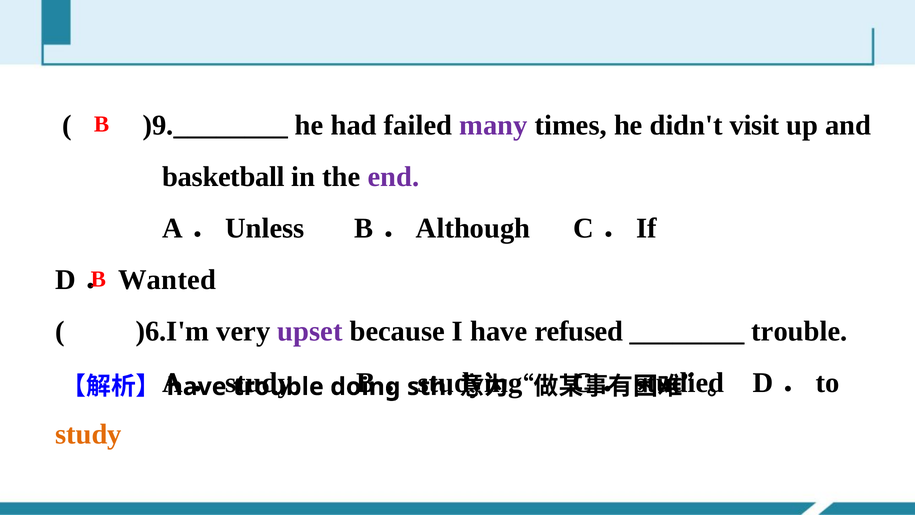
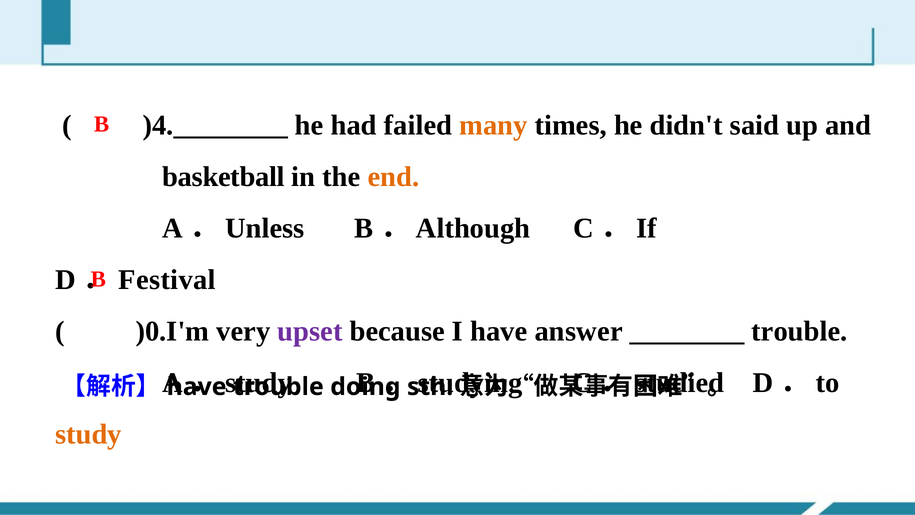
)9.________: )9.________ -> )4.________ (215, 125)
many colour: purple -> orange (493, 125)
visit: visit -> said (754, 125)
end colour: purple -> orange (393, 177)
Wanted: Wanted -> Festival (167, 280)
)6.I'm: )6.I'm -> )0.I'm (172, 331)
refused: refused -> answer (579, 331)
